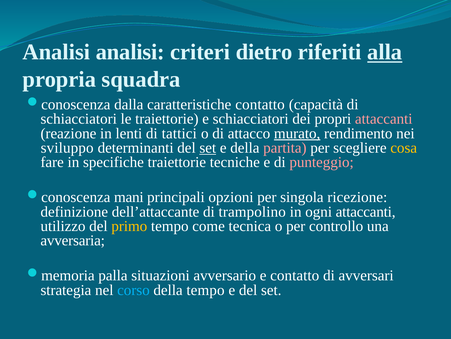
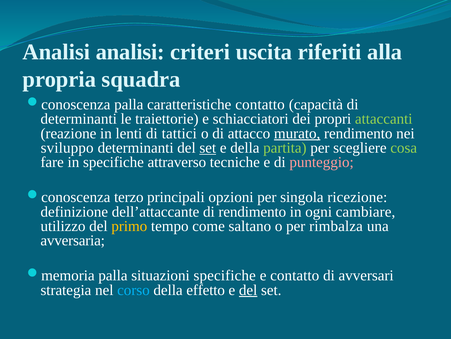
dietro: dietro -> uscita (264, 52)
alla underline: present -> none (385, 52)
dalla: dalla -> palla (129, 104)
schiacciatori: schiacciatori -> determinanti (79, 119)
attaccanti colour: pink -> light green (384, 119)
partita colour: pink -> light green (285, 148)
cosa colour: yellow -> light green (404, 148)
specifiche traiettorie: traiettorie -> attraverso (177, 162)
mani: mani -> terzo (129, 197)
di trampolino: trampolino -> rendimento (252, 211)
ogni attaccanti: attaccanti -> cambiare (366, 211)
tecnica: tecnica -> saltano (250, 226)
controllo: controllo -> rimbalza (336, 226)
situazioni avversario: avversario -> specifiche (225, 275)
della tempo: tempo -> effetto (206, 289)
del underline: none -> present (248, 289)
